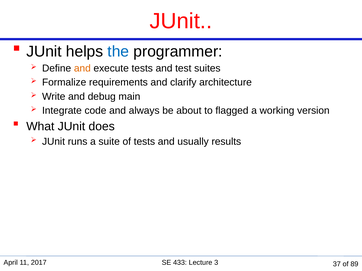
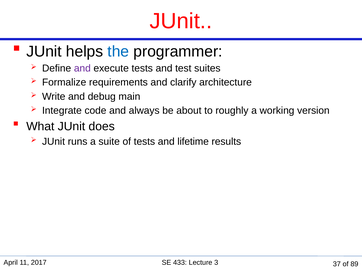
and colour: orange -> purple (82, 68)
flagged: flagged -> roughly (232, 111)
usually: usually -> lifetime (193, 142)
